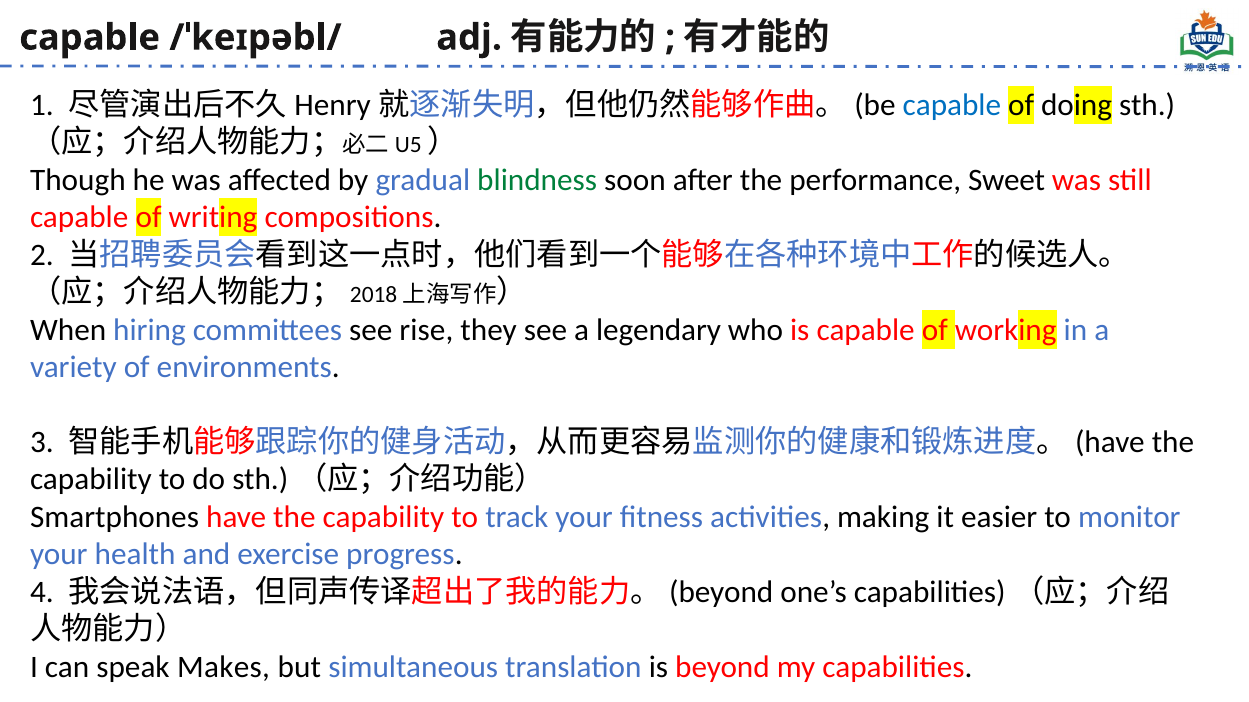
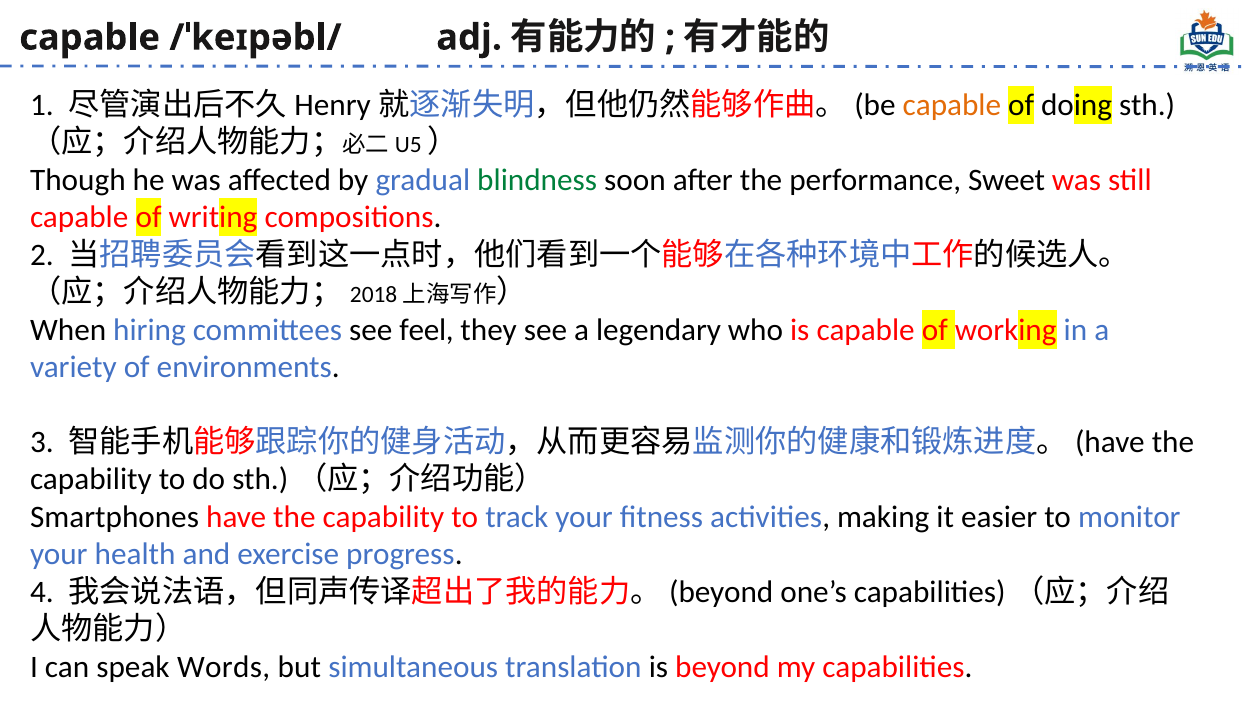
capable colour: blue -> orange (952, 105)
rise: rise -> feel (427, 330)
Makes: Makes -> Words (224, 667)
